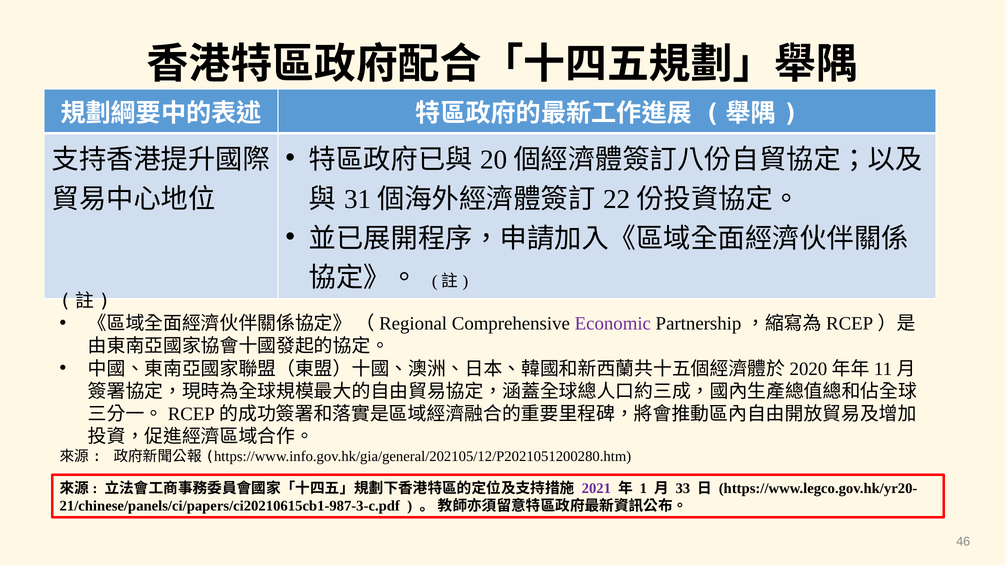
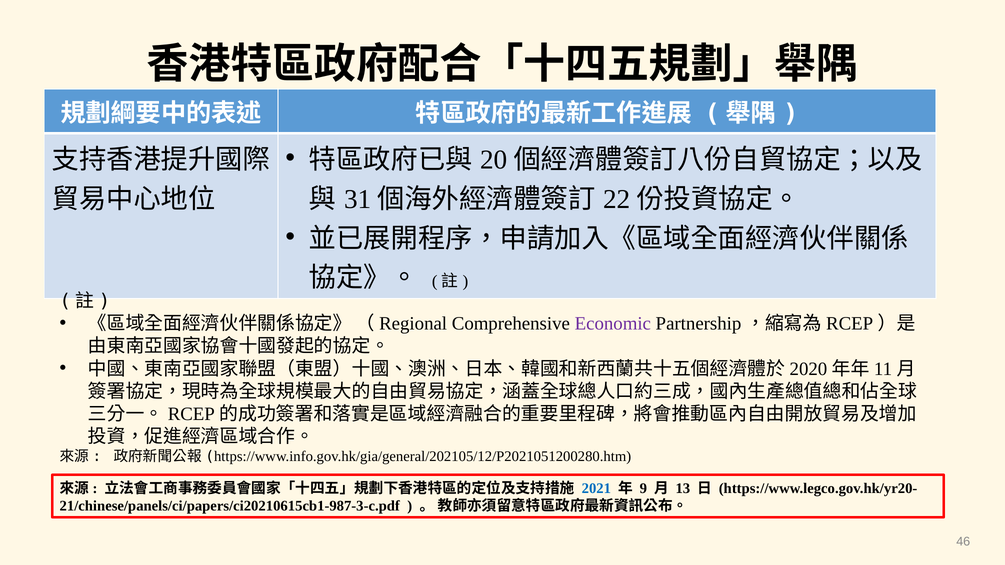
2021 colour: purple -> blue (596, 489)
1: 1 -> 9 (643, 489)
33: 33 -> 13 (683, 489)
